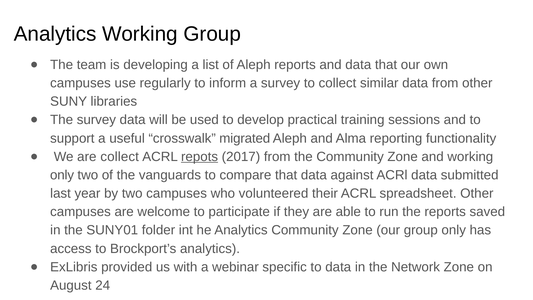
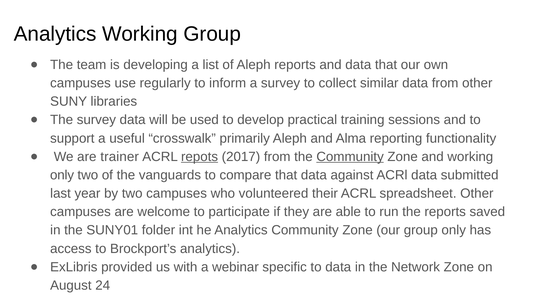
migrated: migrated -> primarily (245, 138)
are collect: collect -> trainer (120, 157)
Community underline: none -> present (350, 157)
